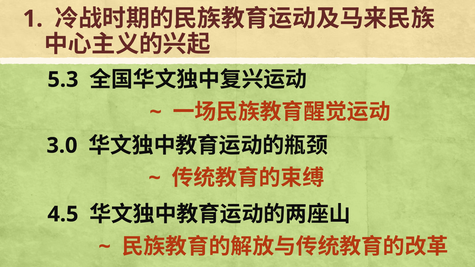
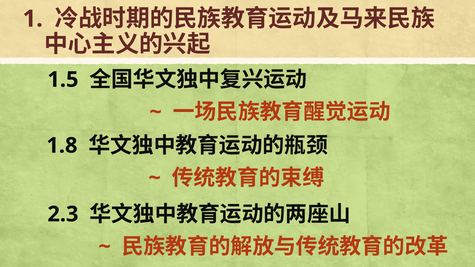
5.3: 5.3 -> 1.5 (63, 80)
3.0: 3.0 -> 1.8 (62, 146)
4.5: 4.5 -> 2.3 (63, 214)
